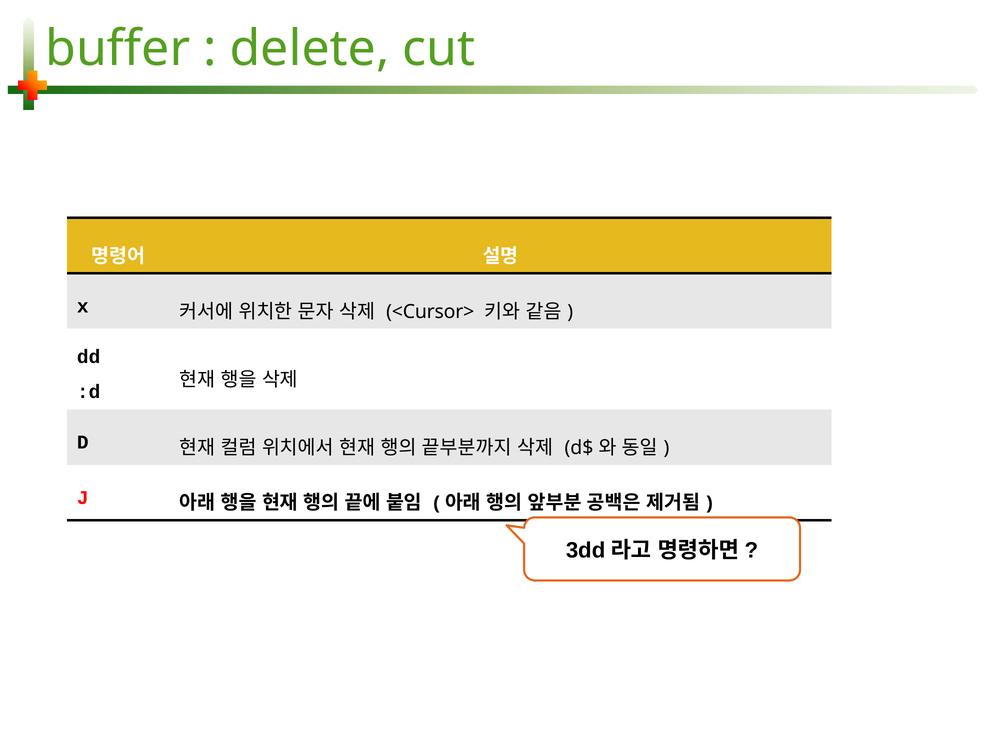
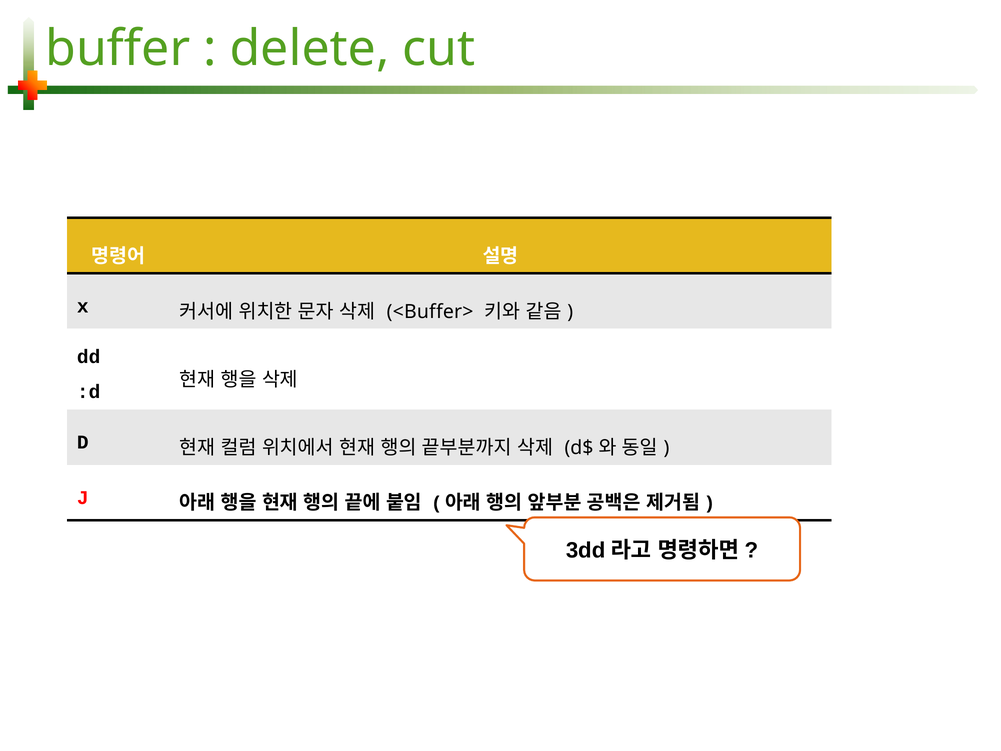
<Cursor>: <Cursor> -> <Buffer> (430, 311)
